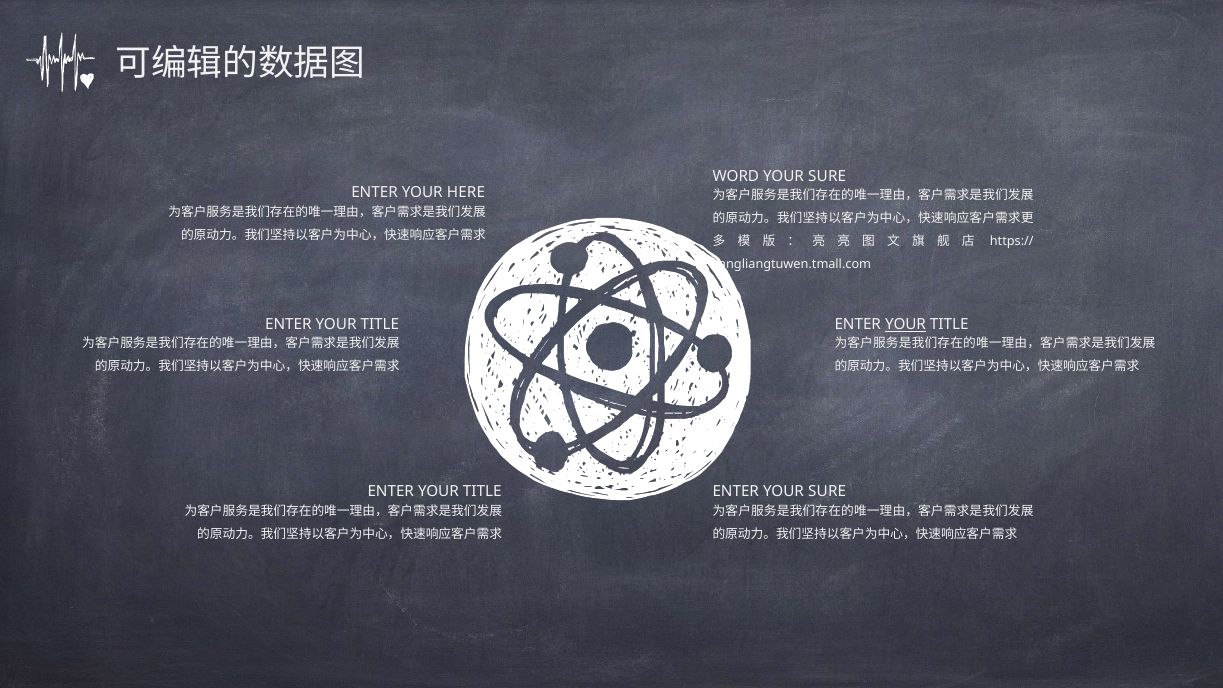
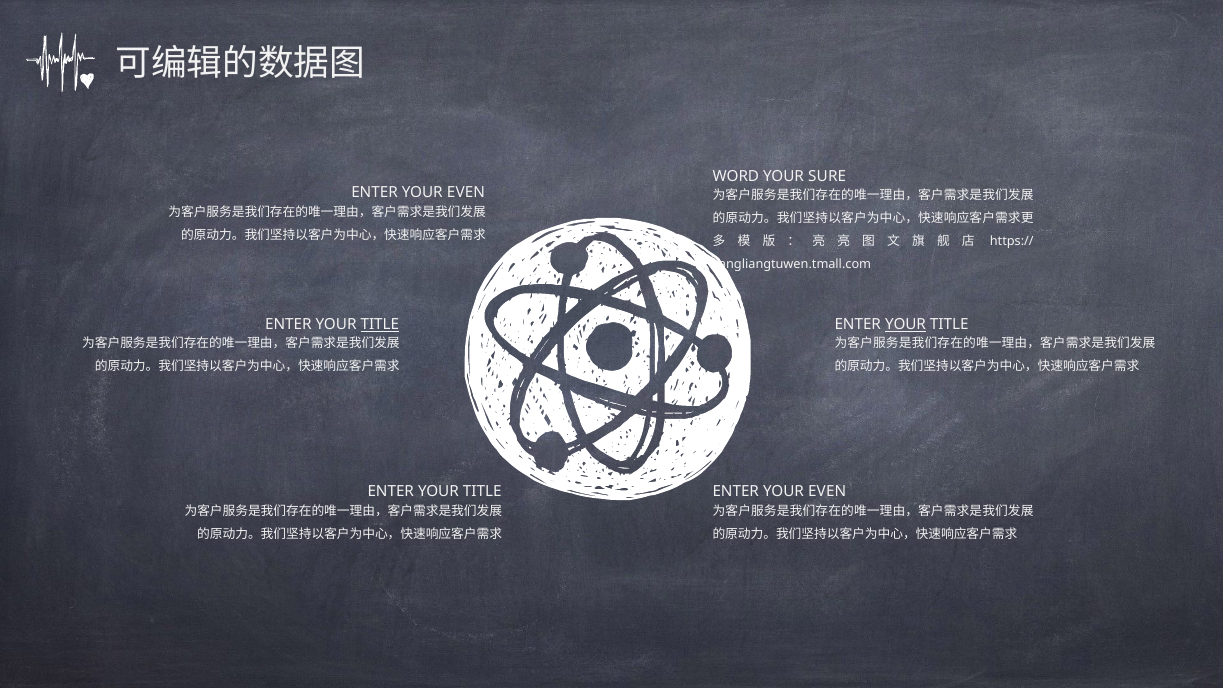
HERE: HERE -> EVEN (466, 193)
TITLE underline: none -> present (380, 324)
SURE: SURE -> EVEN (827, 492)
